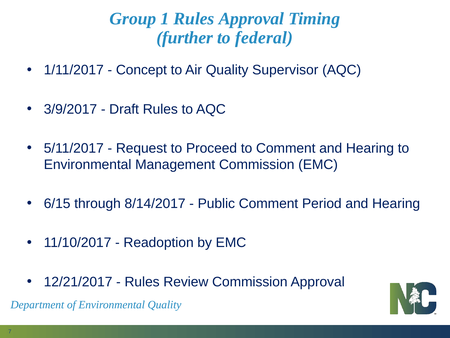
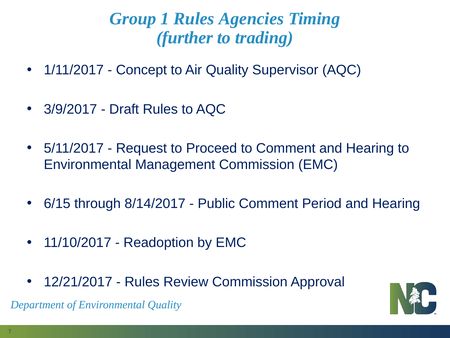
Rules Approval: Approval -> Agencies (251, 19)
federal: federal -> trading (264, 38)
